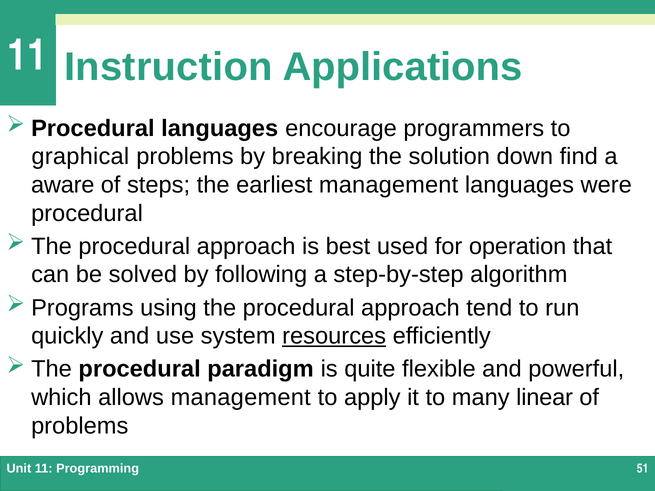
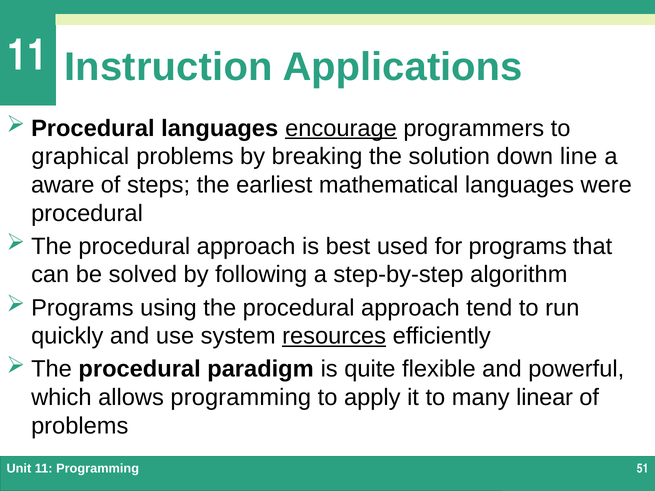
encourage underline: none -> present (341, 128)
find: find -> line (579, 157)
earliest management: management -> mathematical (389, 185)
operation: operation -> programs (518, 246)
allows management: management -> programming (241, 398)
